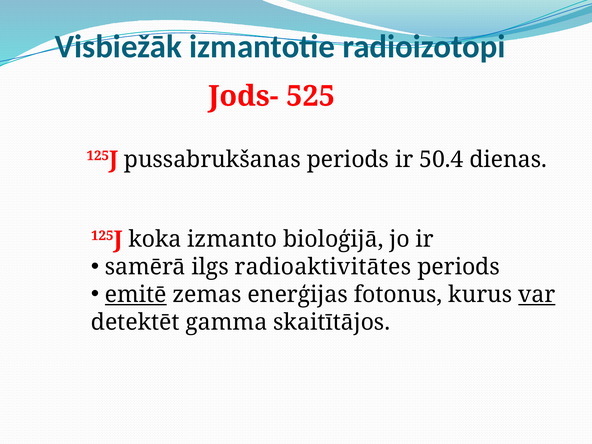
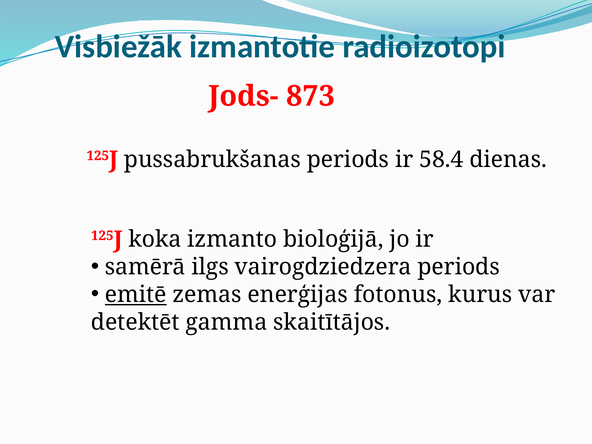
525: 525 -> 873 (310, 96)
50.4: 50.4 -> 58.4 (441, 159)
radioaktivitātes: radioaktivitātes -> vairogdziedzera (323, 267)
var underline: present -> none (537, 295)
